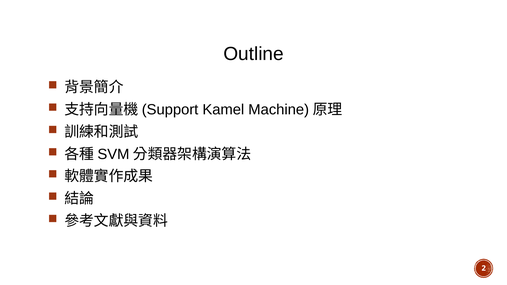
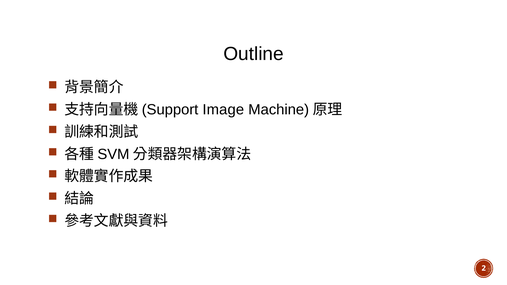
Kamel: Kamel -> Image (223, 110)
